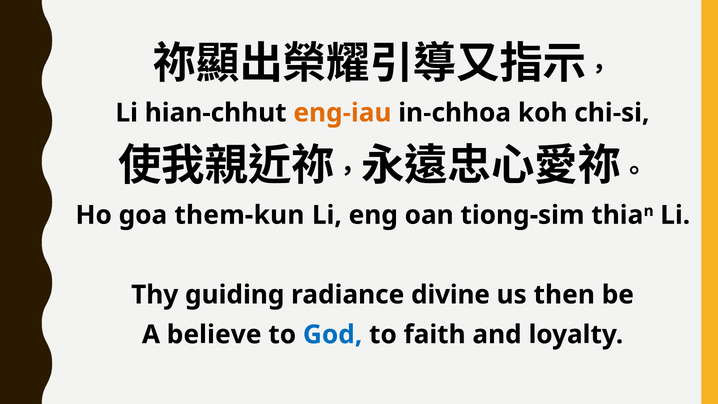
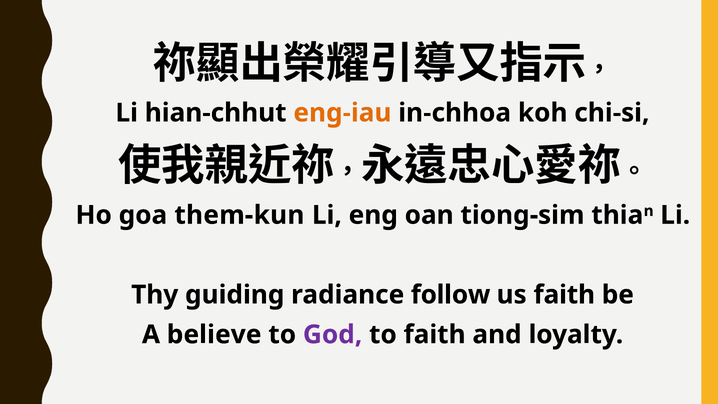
divine: divine -> follow (451, 295)
us then: then -> faith (564, 295)
God colour: blue -> purple (333, 334)
